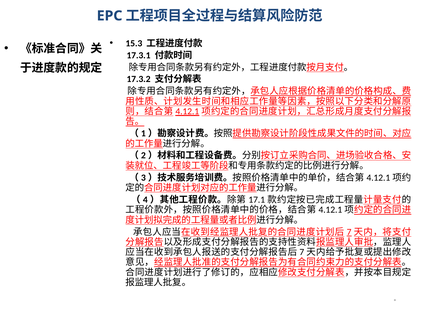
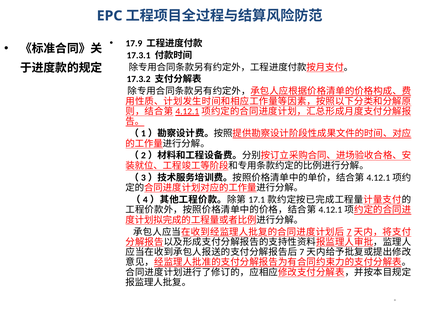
15.3: 15.3 -> 17.9 (134, 43)
